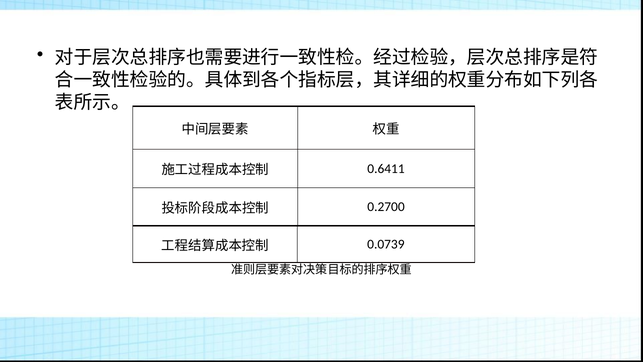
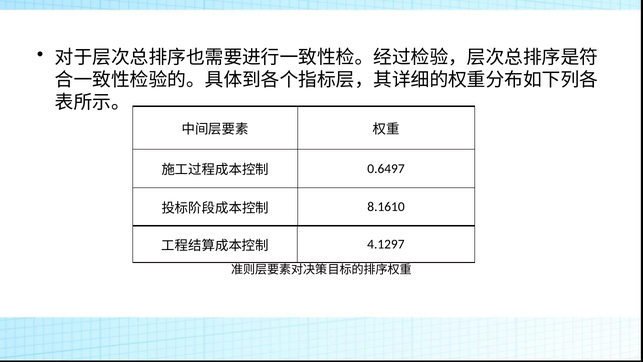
0.6411: 0.6411 -> 0.6497 (386, 169)
0.2700: 0.2700 -> 8.1610 (386, 207)
0.0739: 0.0739 -> 4.1297 (386, 244)
